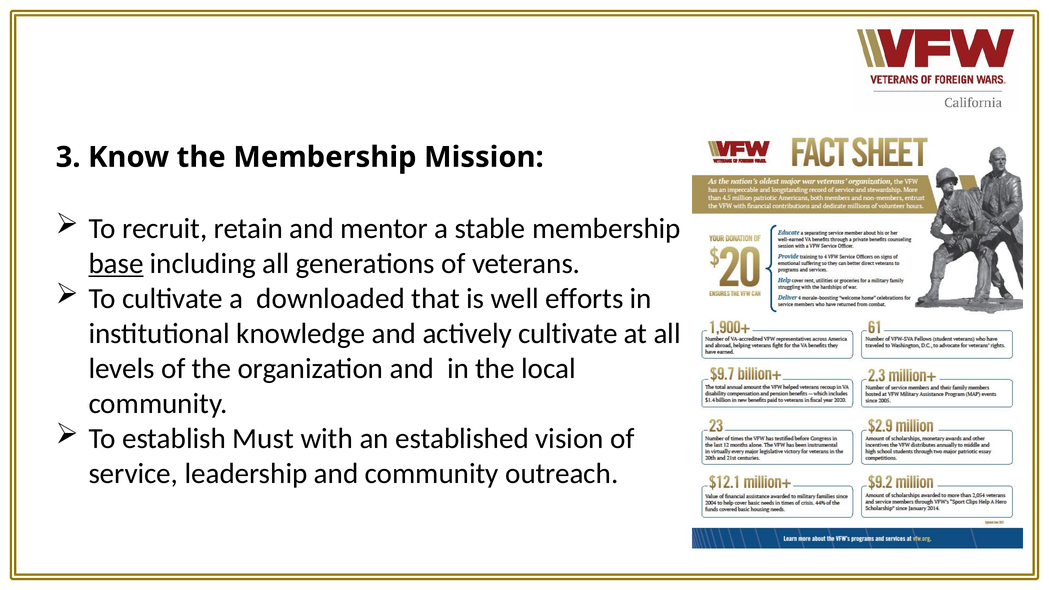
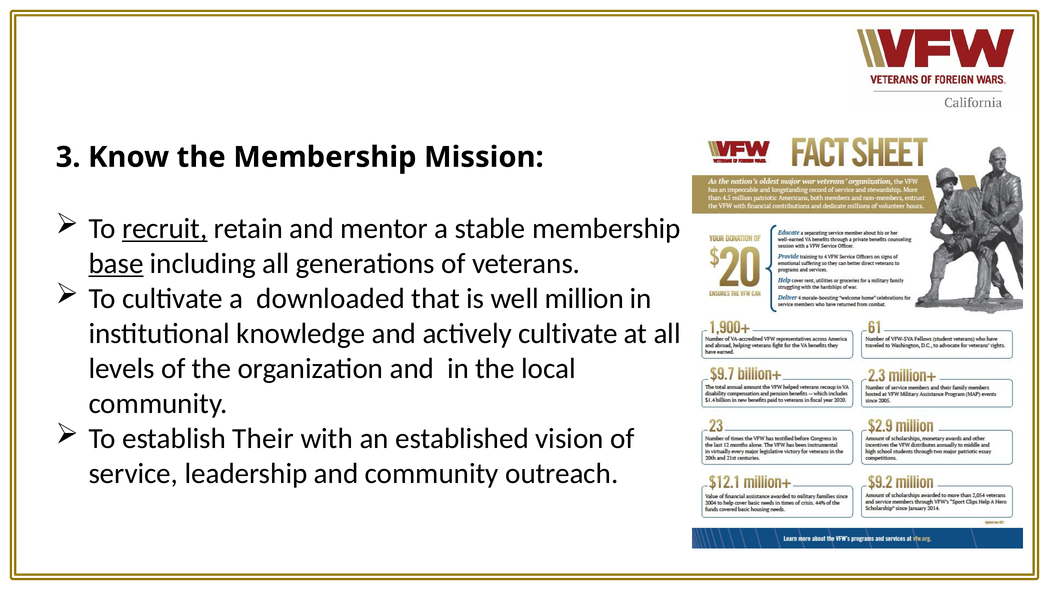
recruit underline: none -> present (165, 229)
efforts: efforts -> million (584, 299)
Must: Must -> Their (263, 439)
